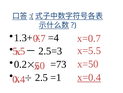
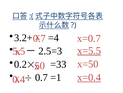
1.3+: 1.3+ -> 3.2+ (23, 38)
x=5.5 underline: none -> present (89, 50)
=73: =73 -> =33 (58, 64)
2.5: 2.5 -> 0.7 (41, 77)
